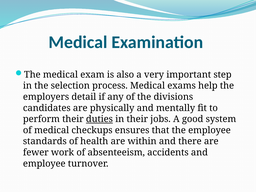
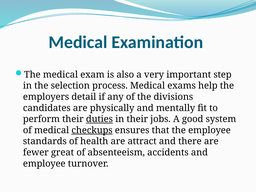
checkups underline: none -> present (92, 130)
within: within -> attract (142, 141)
work: work -> great (62, 152)
